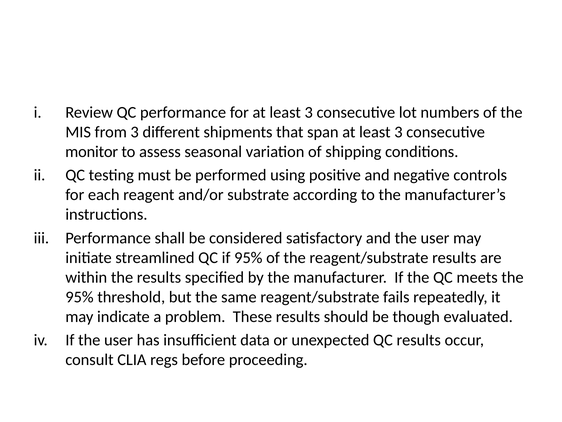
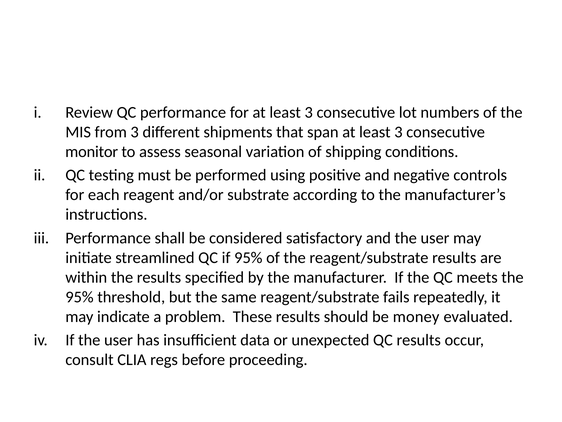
though: though -> money (416, 316)
